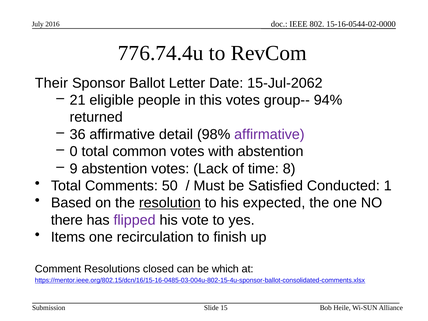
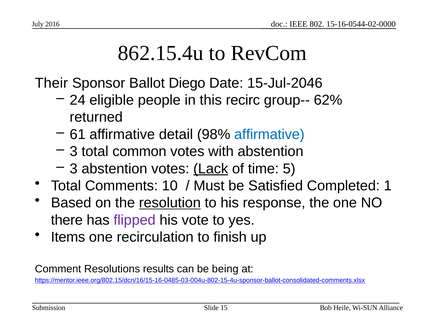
776.74.4u: 776.74.4u -> 862.15.4u (161, 53)
Letter: Letter -> Diego (187, 83)
15-Jul-2062: 15-Jul-2062 -> 15-Jul-2046 (285, 83)
21: 21 -> 24 (78, 100)
this votes: votes -> recirc (243, 100)
94%: 94% -> 62% (328, 100)
36: 36 -> 61 (78, 134)
affirmative colour: purple -> blue (269, 134)
0: 0 -> 3 (74, 152)
9: 9 -> 3 (74, 169)
Lack underline: none -> present (211, 169)
8: 8 -> 5 (289, 169)
50: 50 -> 10 (170, 186)
Conducted: Conducted -> Completed (343, 186)
expected: expected -> response (274, 203)
closed: closed -> results (158, 269)
which: which -> being (225, 269)
